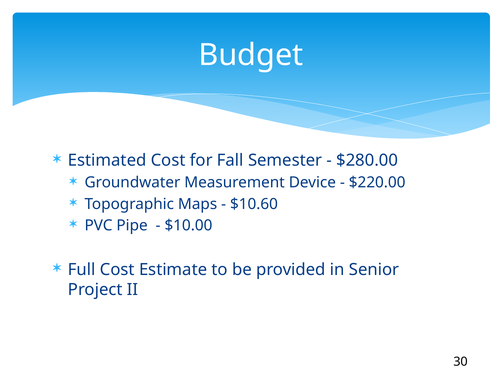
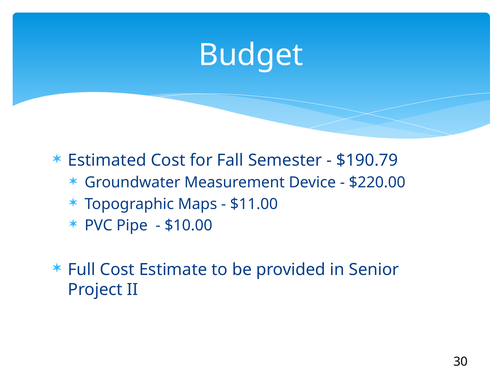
$280.00: $280.00 -> $190.79 (367, 161)
$10.60: $10.60 -> $11.00 (254, 204)
